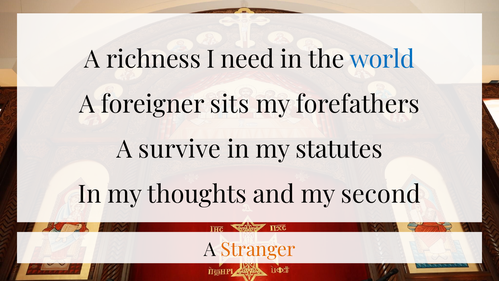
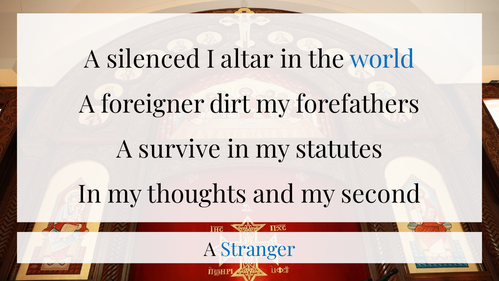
richness: richness -> silenced (153, 60)
need: need -> altar (247, 60)
sits: sits -> dirt (230, 104)
Stranger colour: orange -> blue (258, 250)
